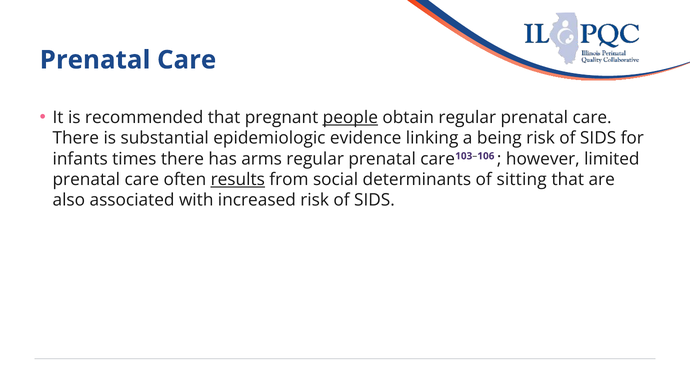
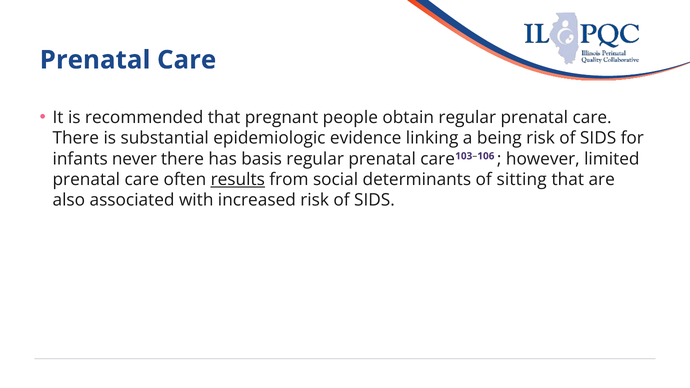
people underline: present -> none (350, 117)
times: times -> never (134, 159)
arms: arms -> basis (262, 159)
